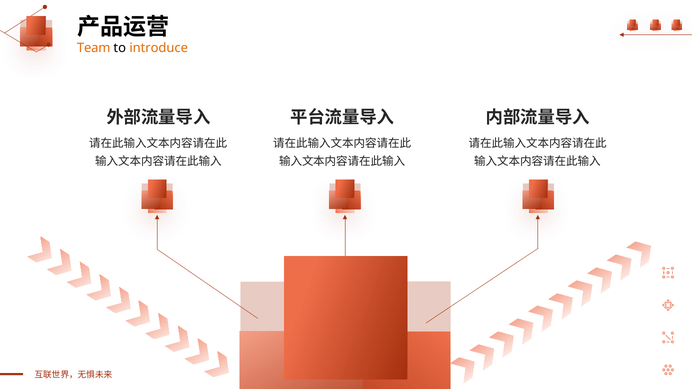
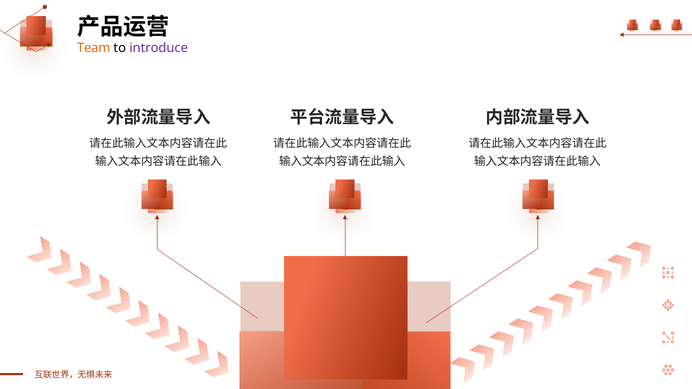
introduce colour: orange -> purple (159, 48)
